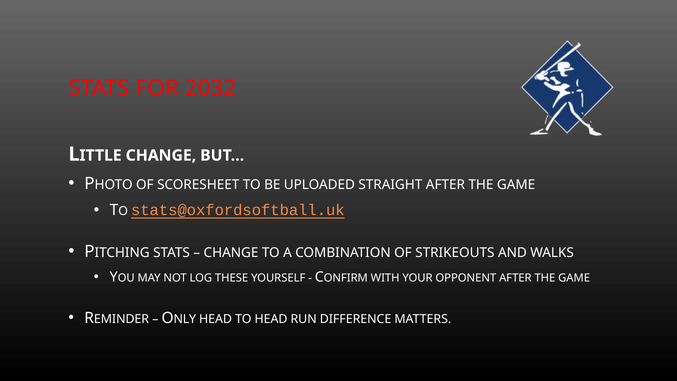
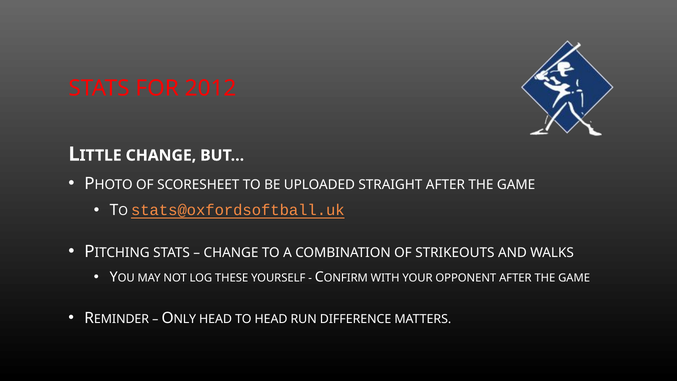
2032: 2032 -> 2012 (211, 88)
